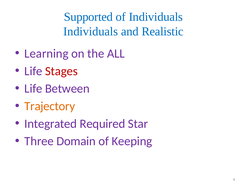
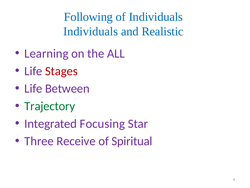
Supported: Supported -> Following (88, 17)
Trajectory colour: orange -> green (50, 106)
Required: Required -> Focusing (102, 123)
Domain: Domain -> Receive (76, 141)
Keeping: Keeping -> Spiritual (132, 141)
